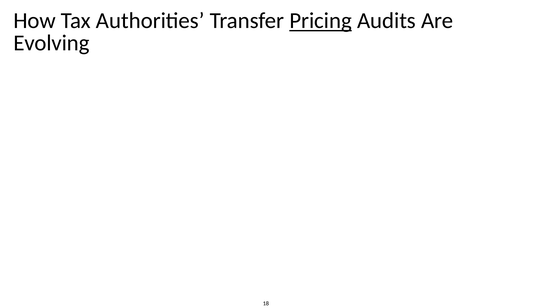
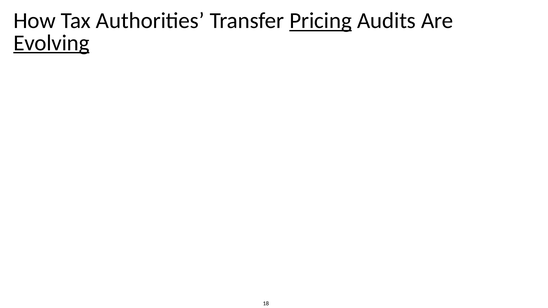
Evolving underline: none -> present (51, 43)
